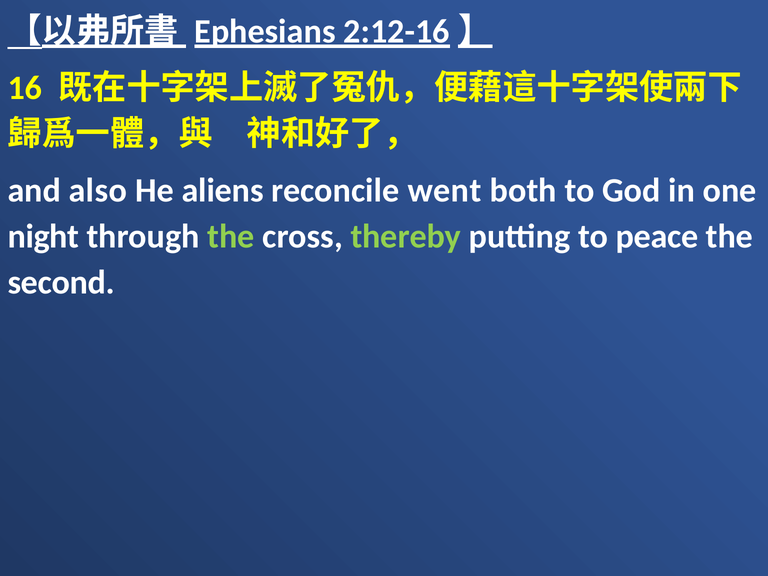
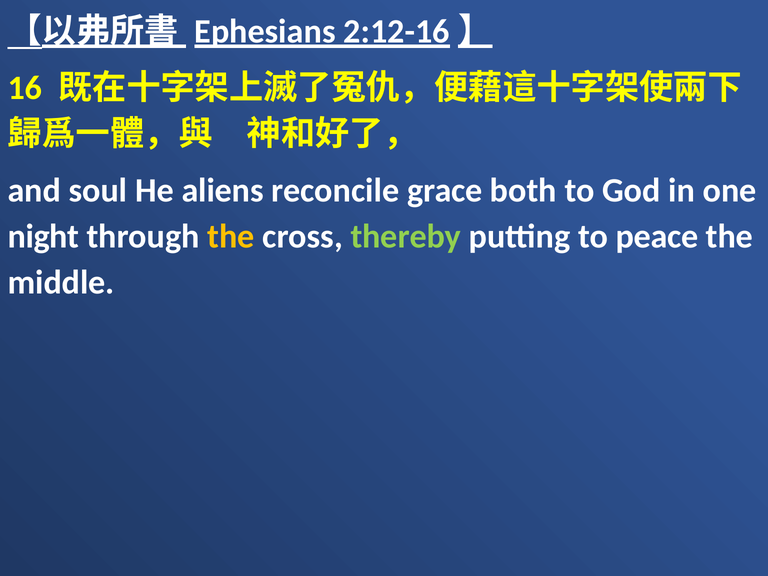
also: also -> soul (98, 191)
went: went -> grace (445, 191)
the colour: light green -> yellow (231, 236)
second: second -> middle (61, 282)
